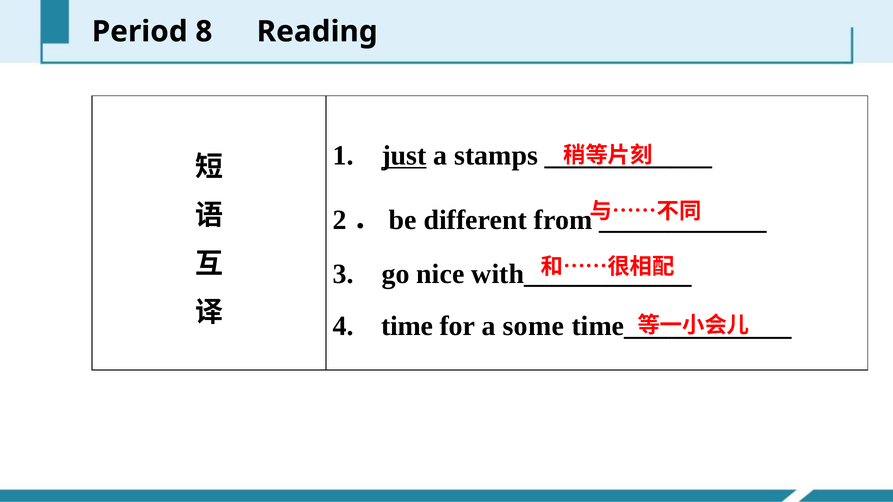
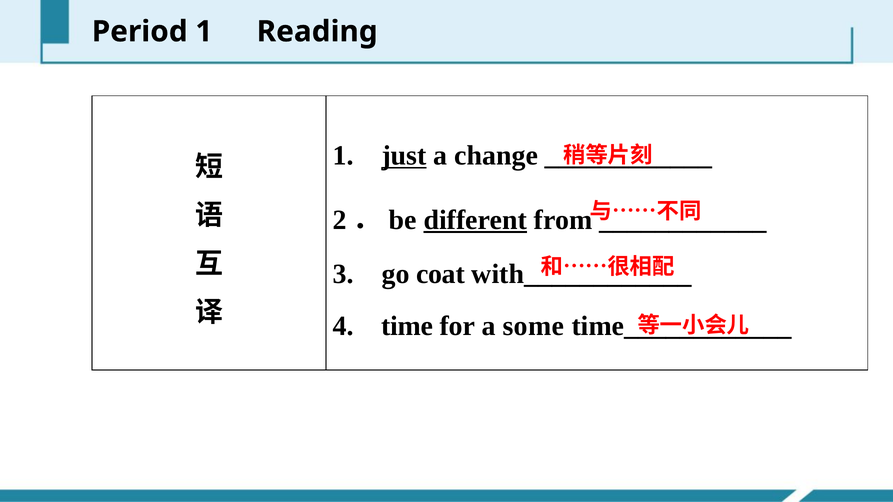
Period 8: 8 -> 1 (204, 32)
stamps: stamps -> change (496, 156)
different underline: none -> present (475, 220)
nice: nice -> coat (441, 274)
